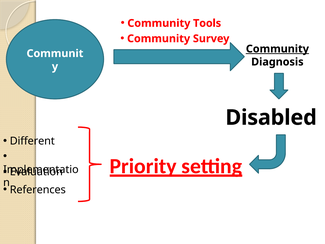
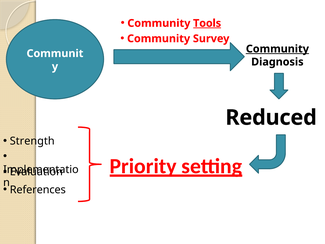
Tools underline: none -> present (207, 23)
Disabled: Disabled -> Reduced (271, 117)
Different: Different -> Strength (32, 141)
